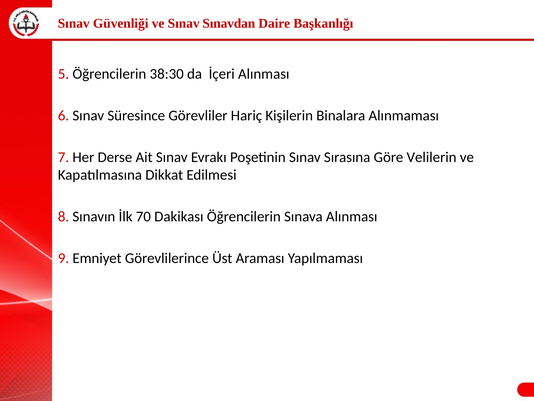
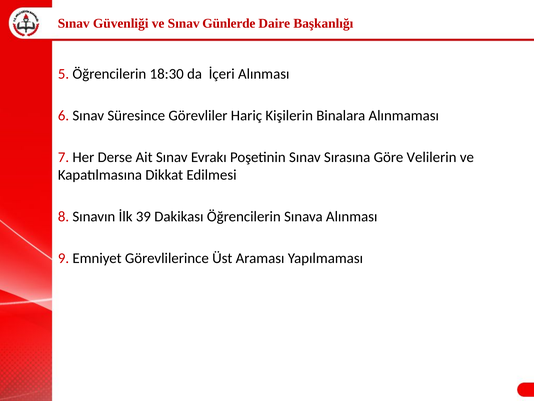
Sınavdan: Sınavdan -> Günlerde (229, 24)
38:30: 38:30 -> 18:30 (167, 74)
70: 70 -> 39 (143, 216)
